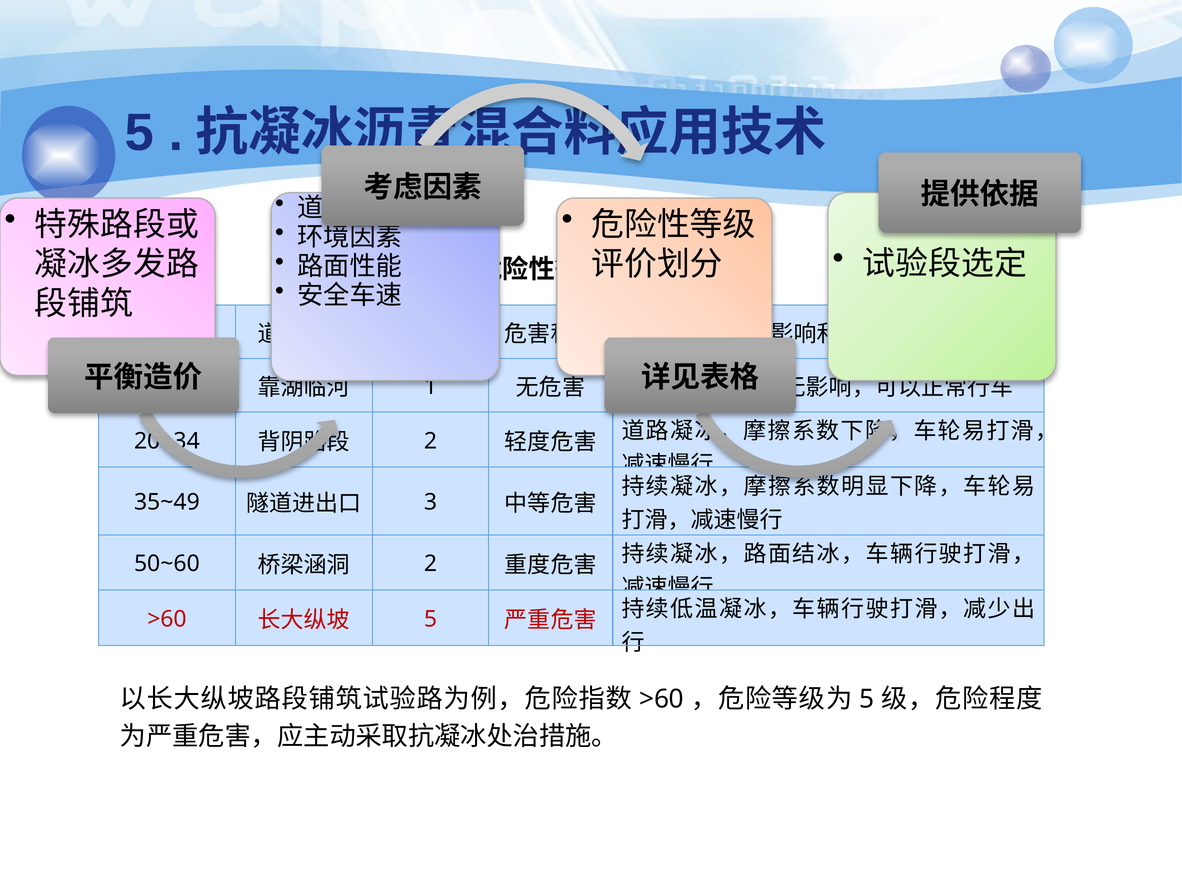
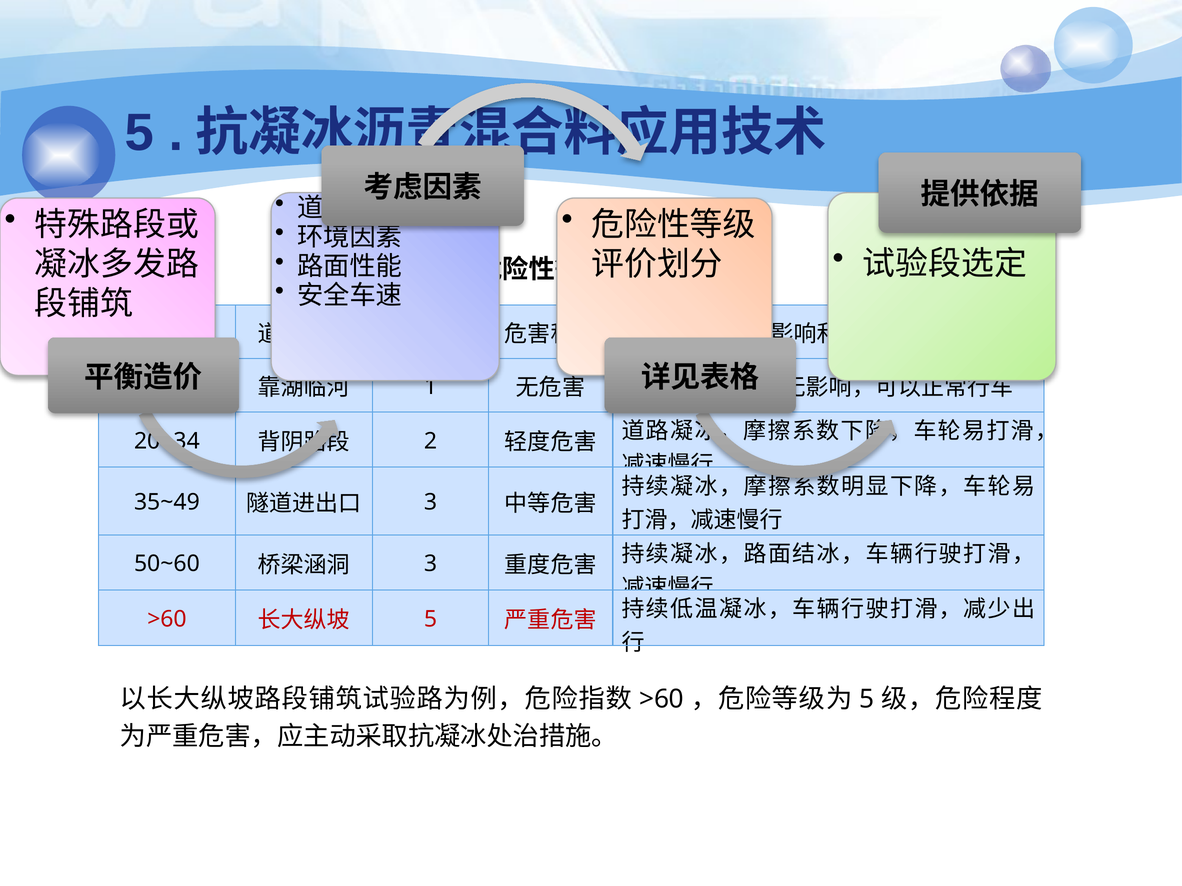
2: 2 -> 3 (430, 564)
